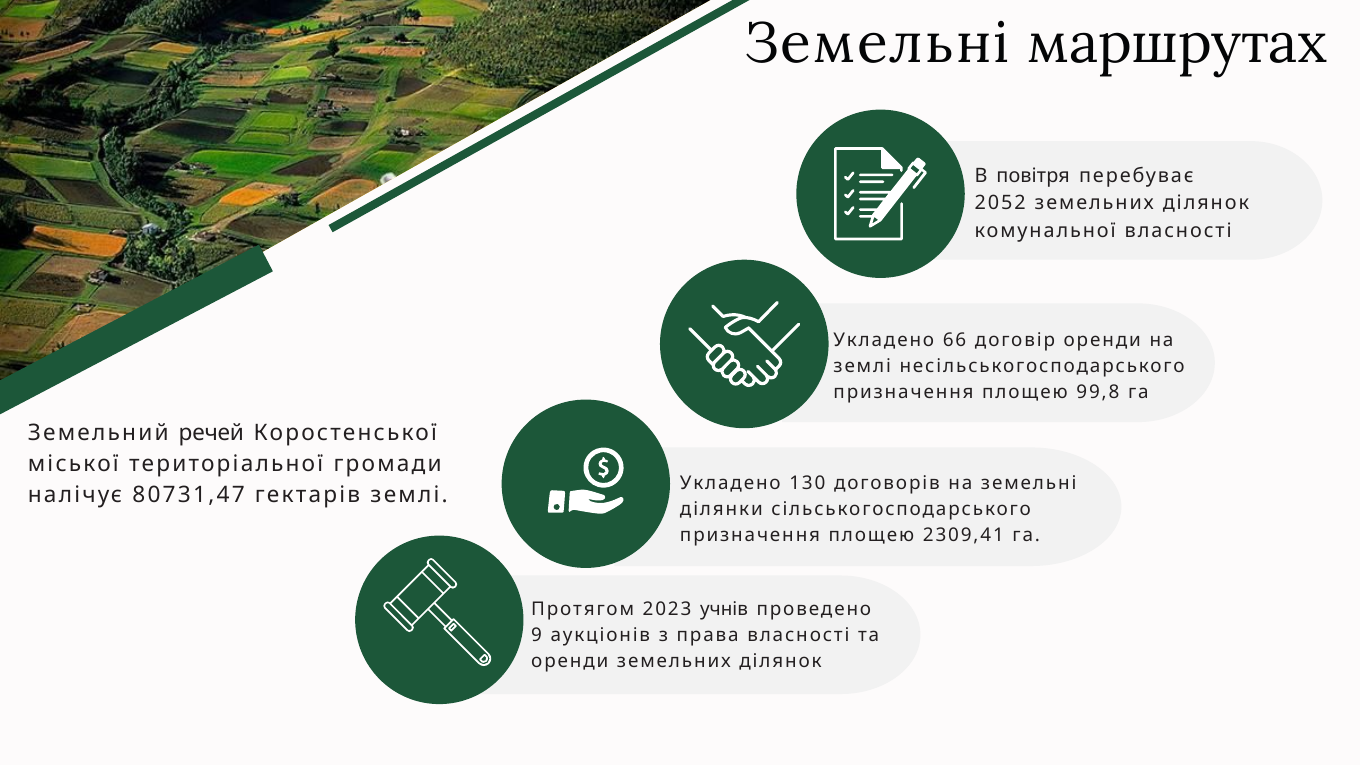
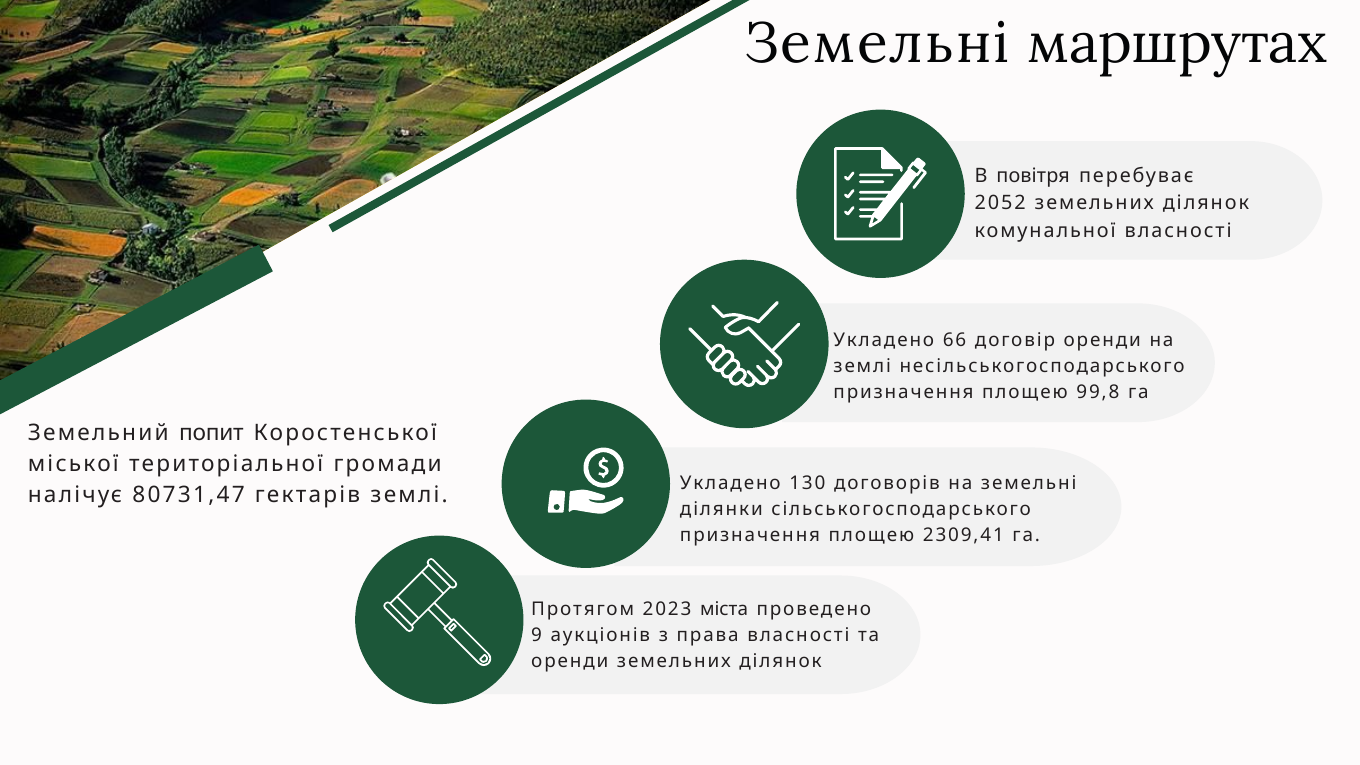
речей: речей -> попит (211, 433)
учнів: учнів -> міста (724, 609)
